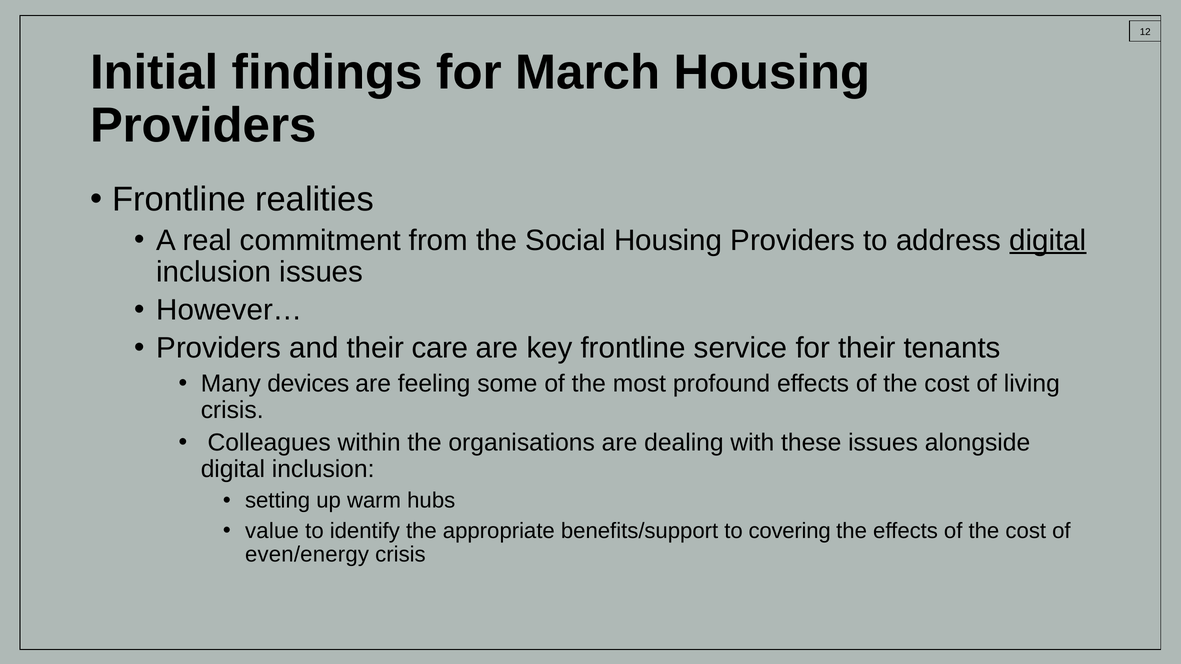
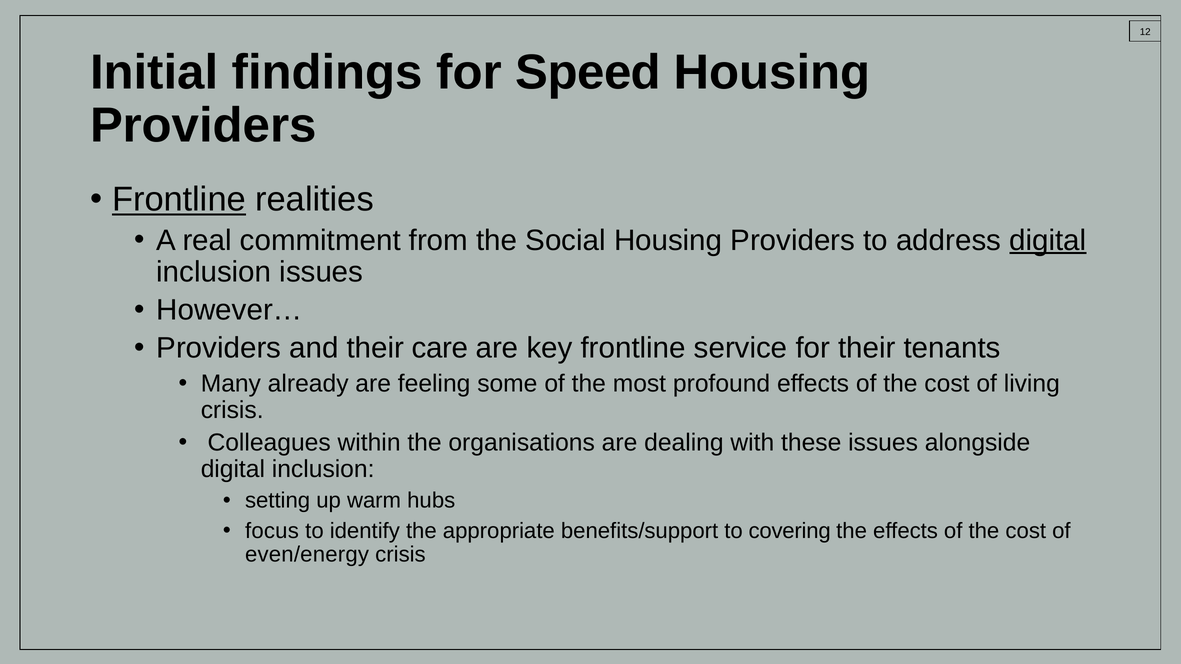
March: March -> Speed (588, 73)
Frontline underline: none -> present (179, 200)
devices: devices -> already (308, 384)
value: value -> focus (272, 531)
